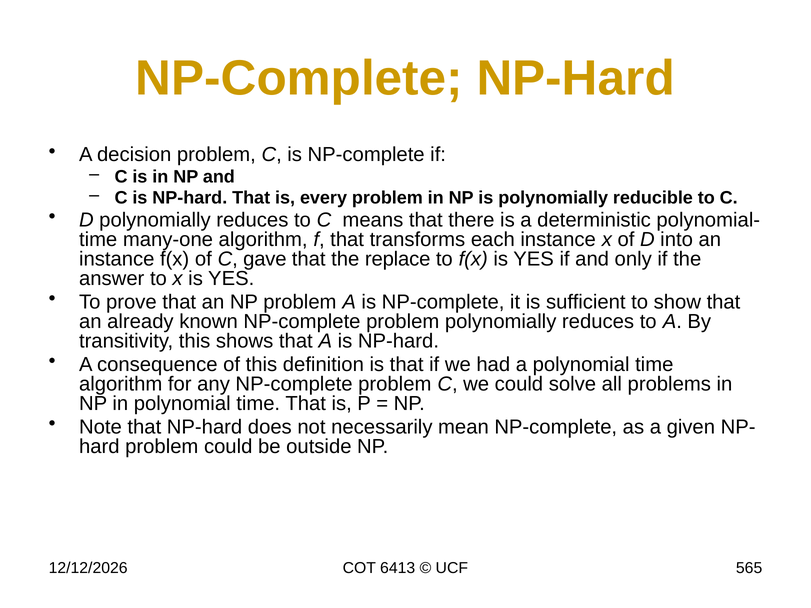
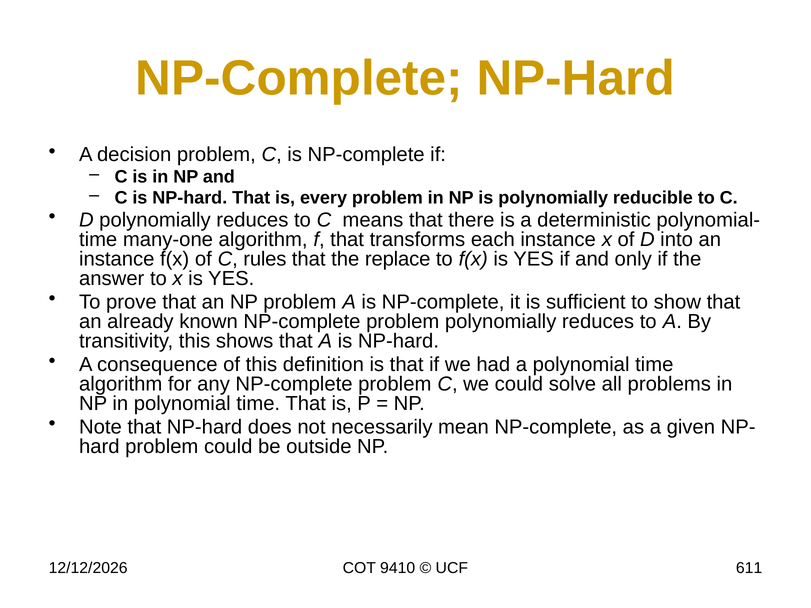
gave: gave -> rules (265, 259)
6413: 6413 -> 9410 (398, 569)
565: 565 -> 611 (749, 569)
